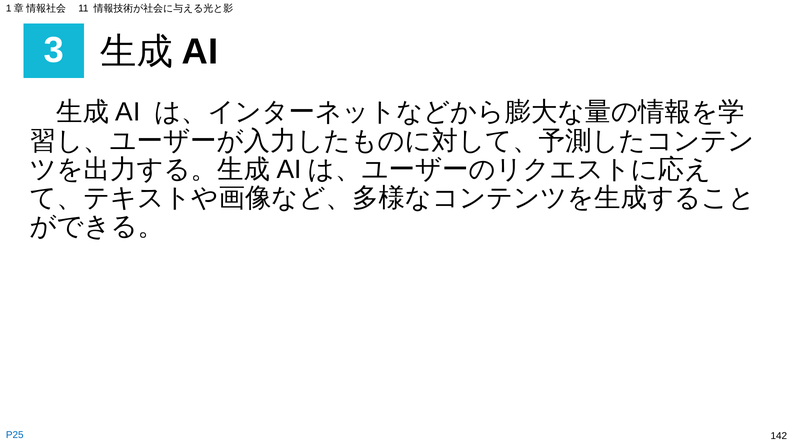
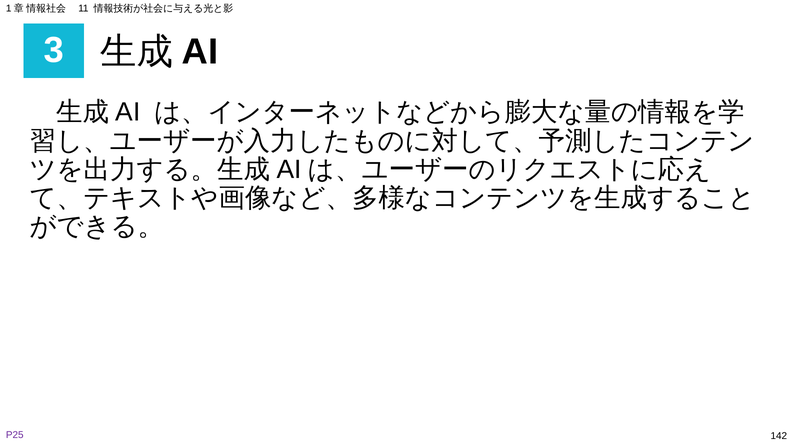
P25 colour: blue -> purple (15, 435)
